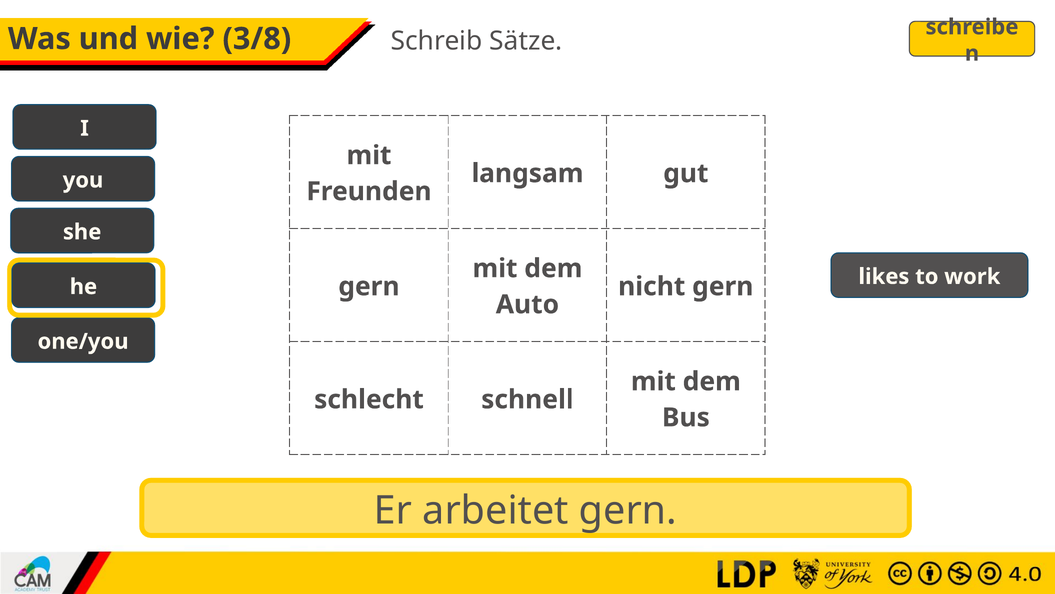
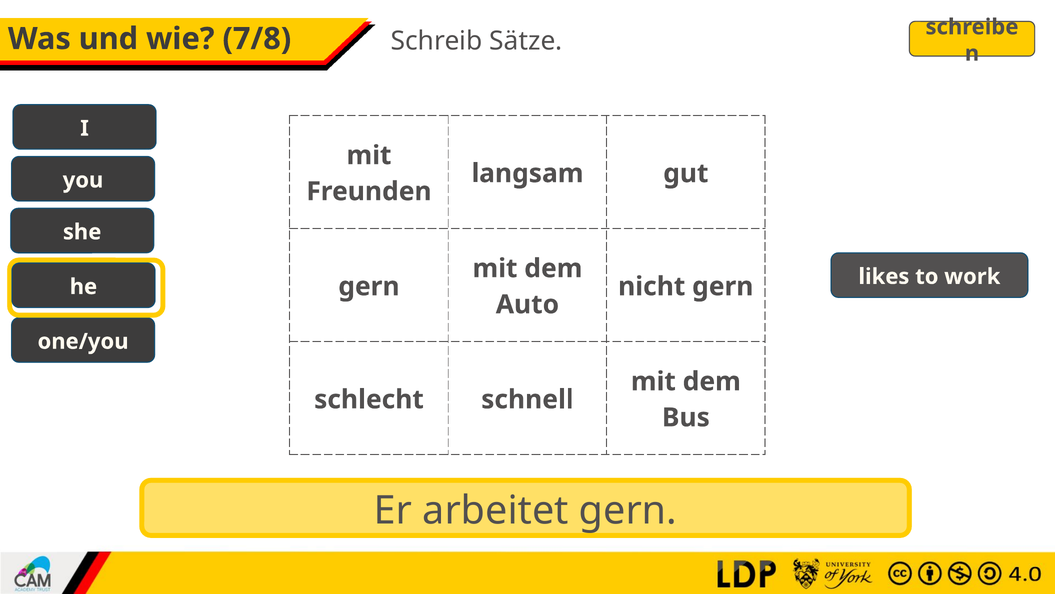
3/8: 3/8 -> 7/8 (257, 39)
